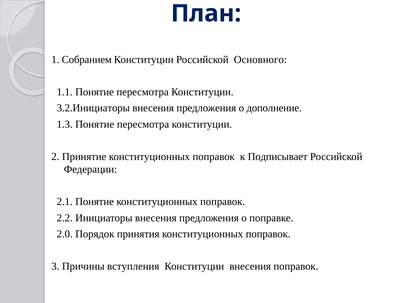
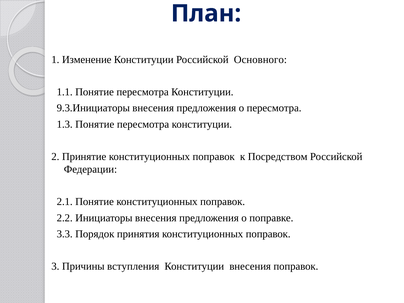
Собранием: Собранием -> Изменение (87, 60)
3.2.Инициаторы: 3.2.Инициаторы -> 9.3.Инициаторы (93, 108)
о дополнение: дополнение -> пересмотра (274, 108)
Подписывает: Подписывает -> Посредством (278, 157)
2.0: 2.0 -> 3.3 (65, 234)
